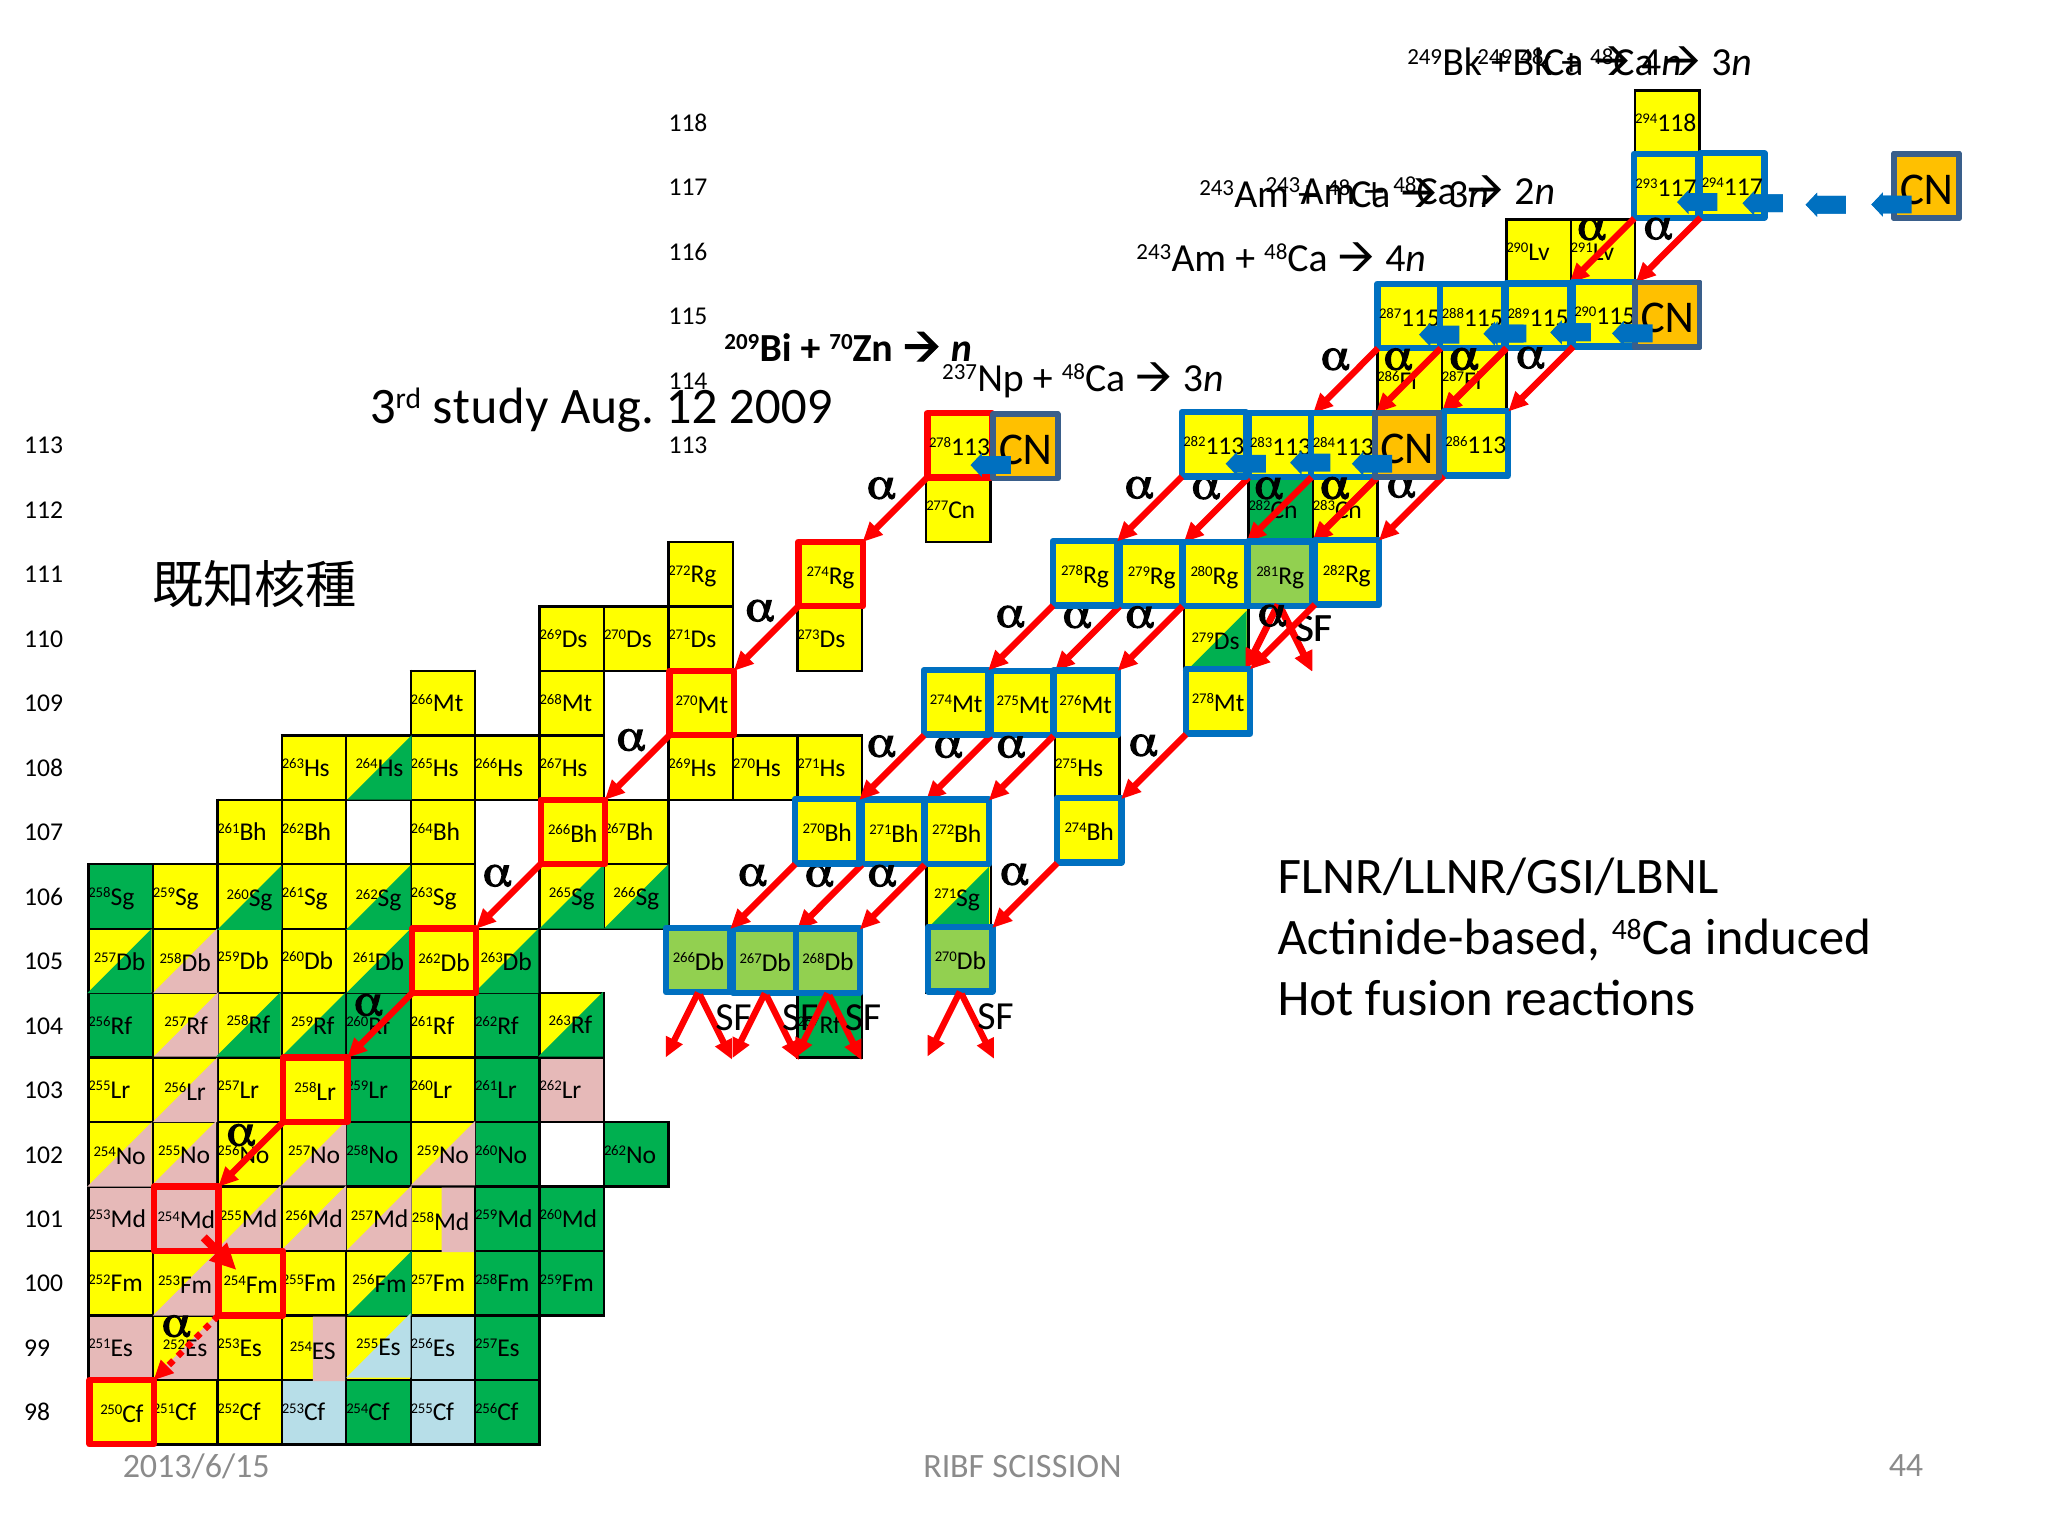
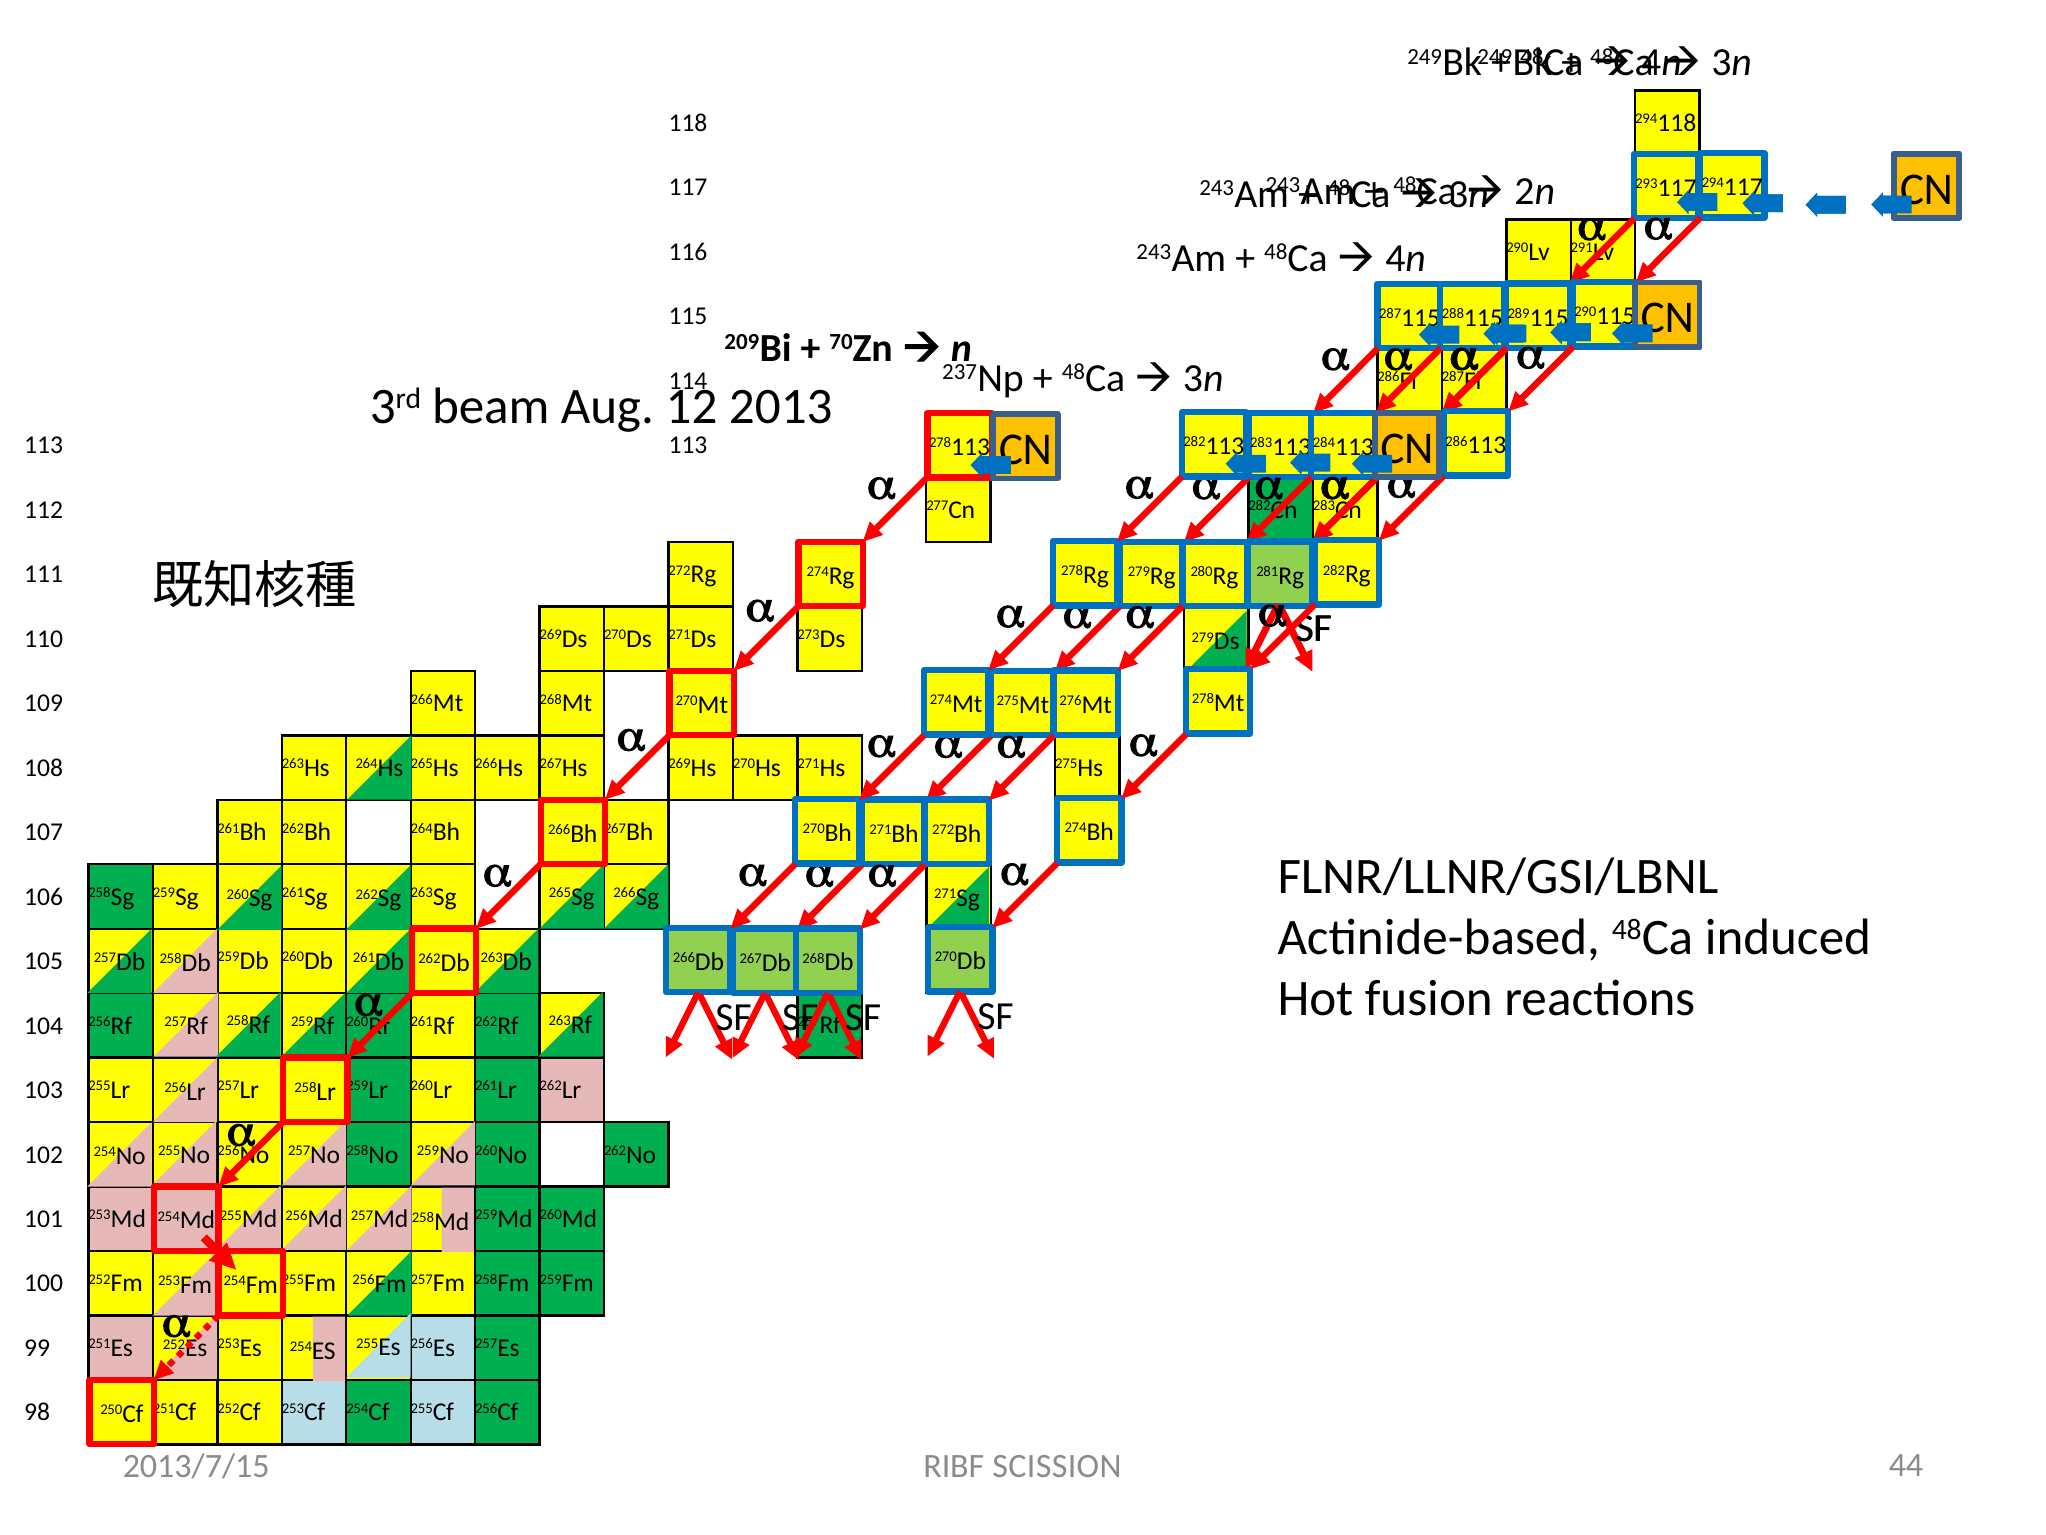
study: study -> beam (491, 407)
2009: 2009 -> 2013 (781, 407)
2013/6/15: 2013/6/15 -> 2013/7/15 (196, 1465)
